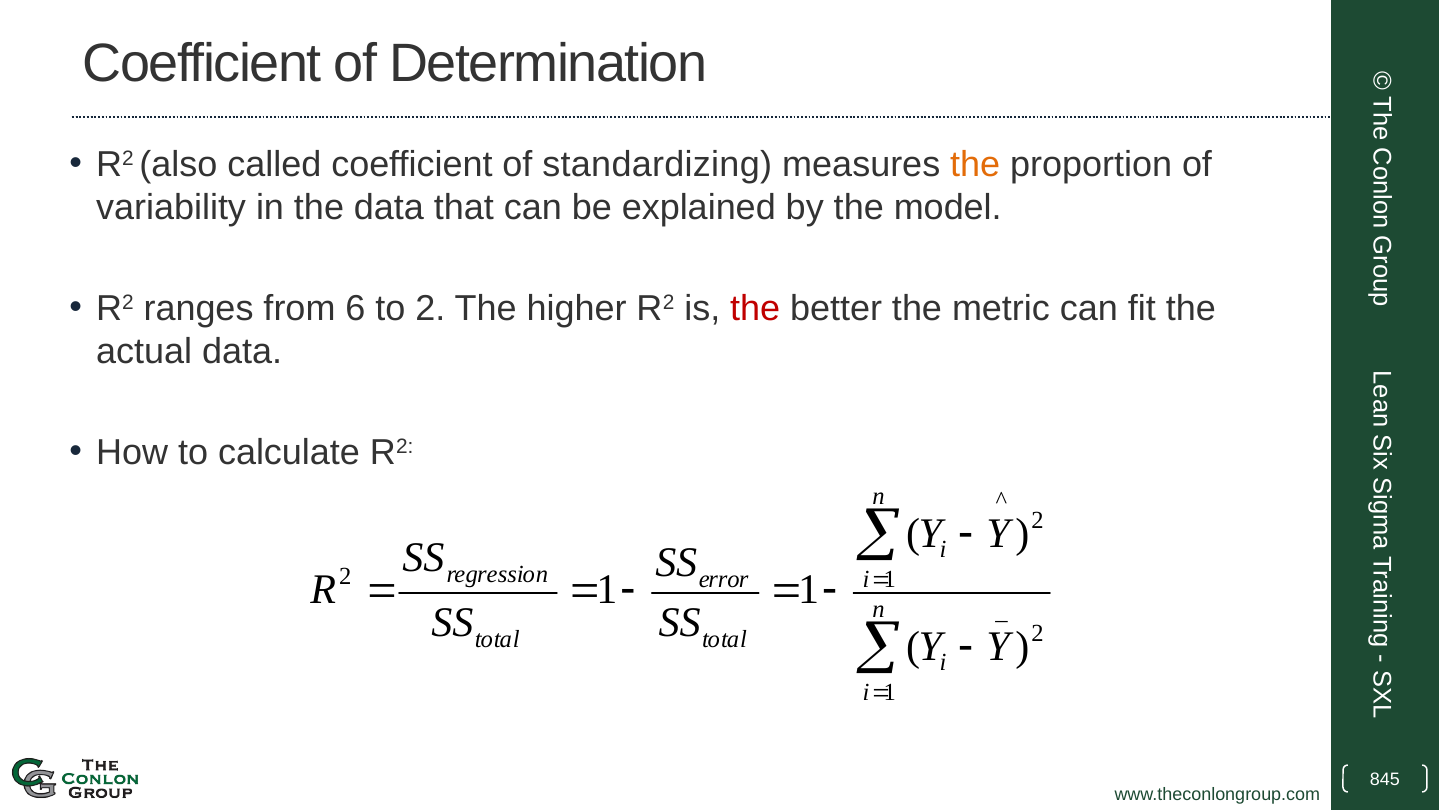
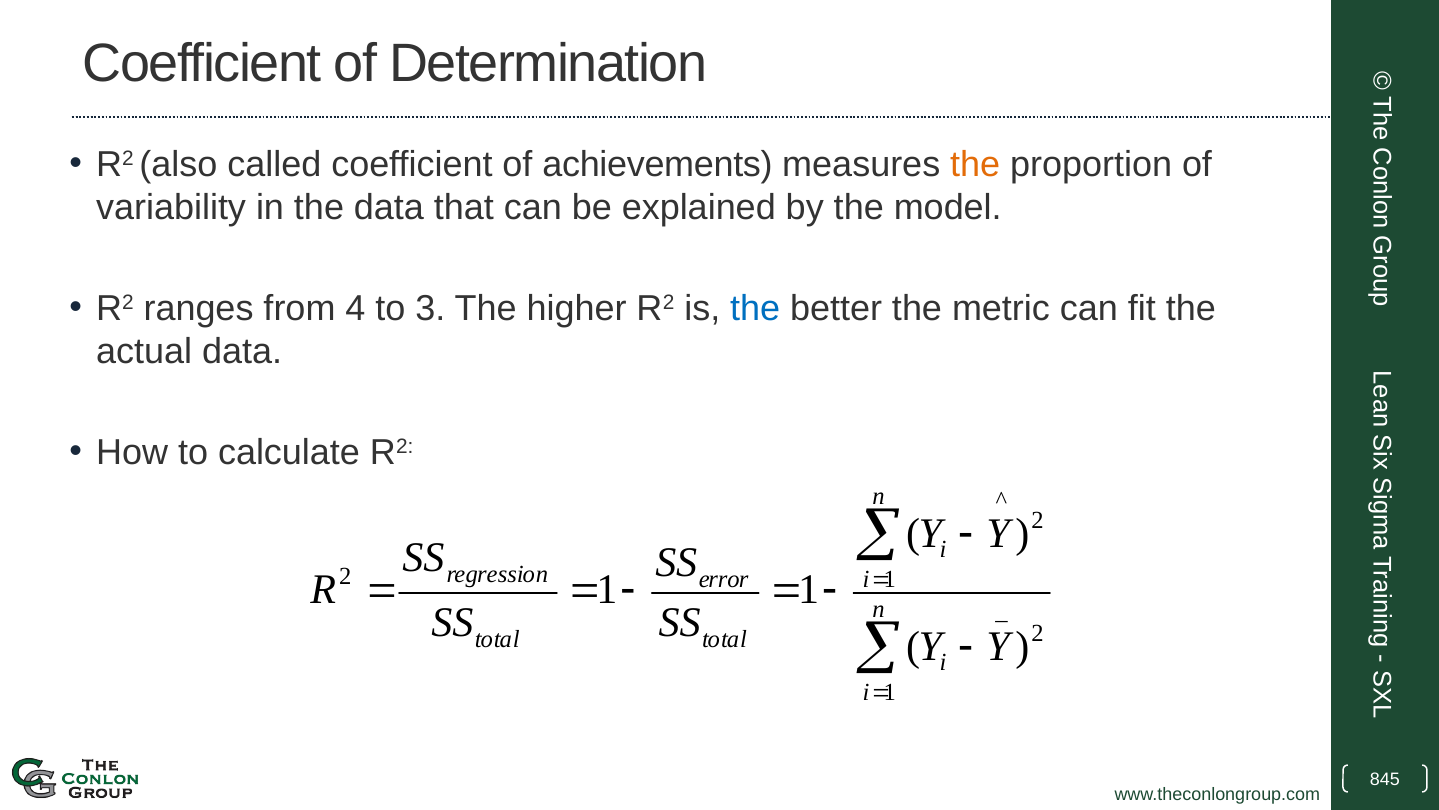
standardizing: standardizing -> achievements (658, 164)
6: 6 -> 4 (355, 308)
to 2: 2 -> 3 (430, 308)
the colour: red -> blue (755, 308)
